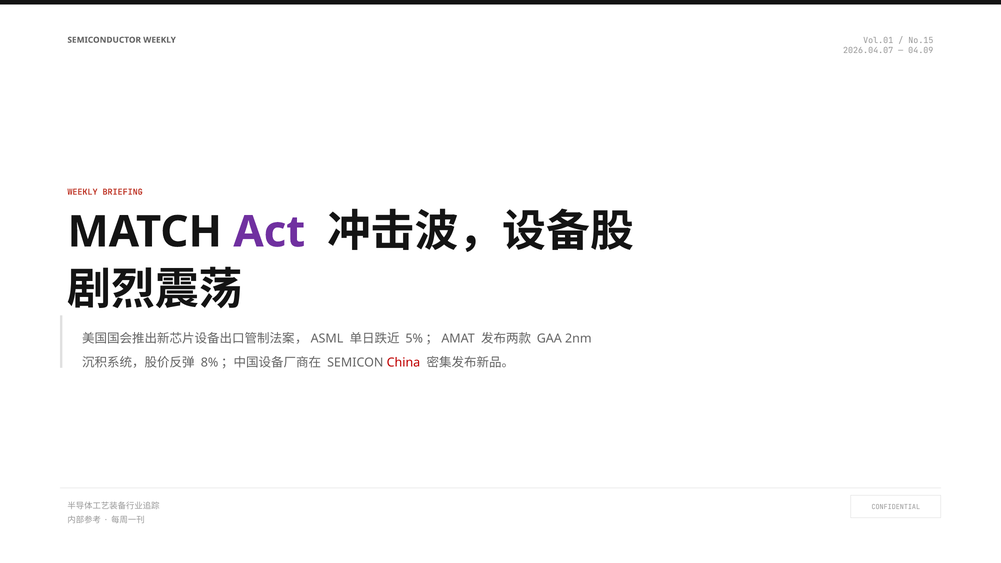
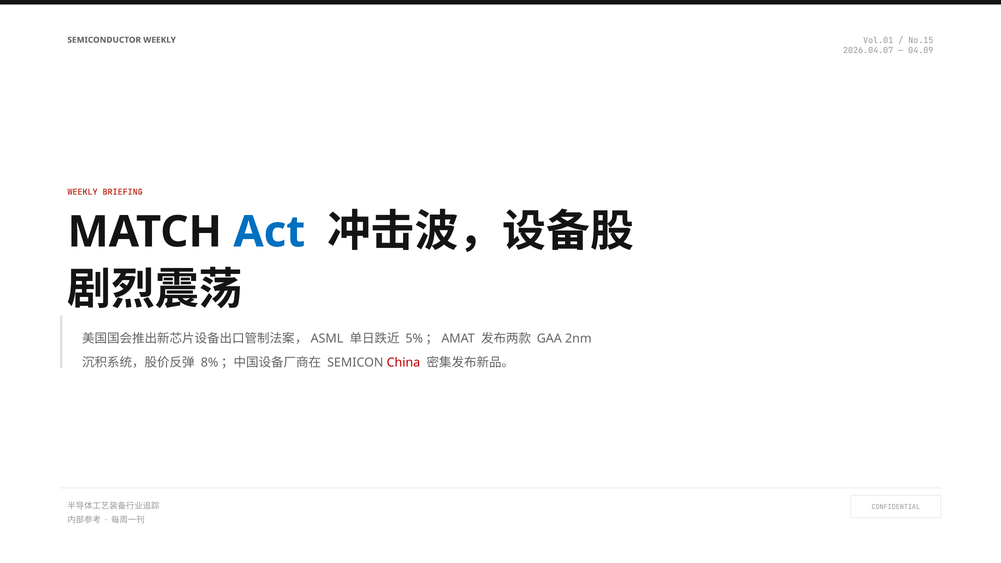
Act colour: purple -> blue (269, 232)
